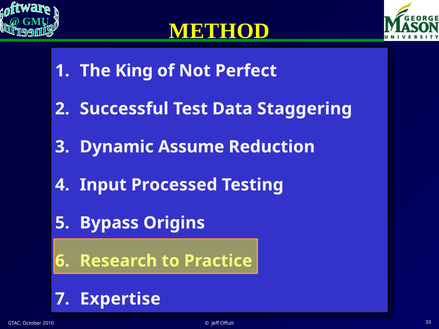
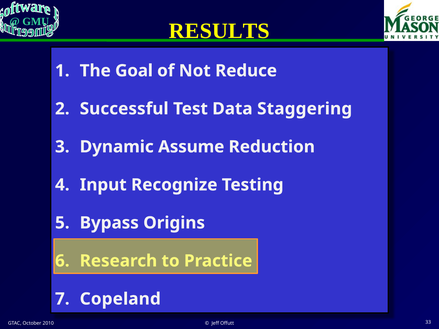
METHOD: METHOD -> RESULTS (219, 31)
King: King -> Goal (134, 71)
Perfect: Perfect -> Reduce (246, 71)
Processed: Processed -> Recognize (174, 185)
Expertise: Expertise -> Copeland (120, 299)
